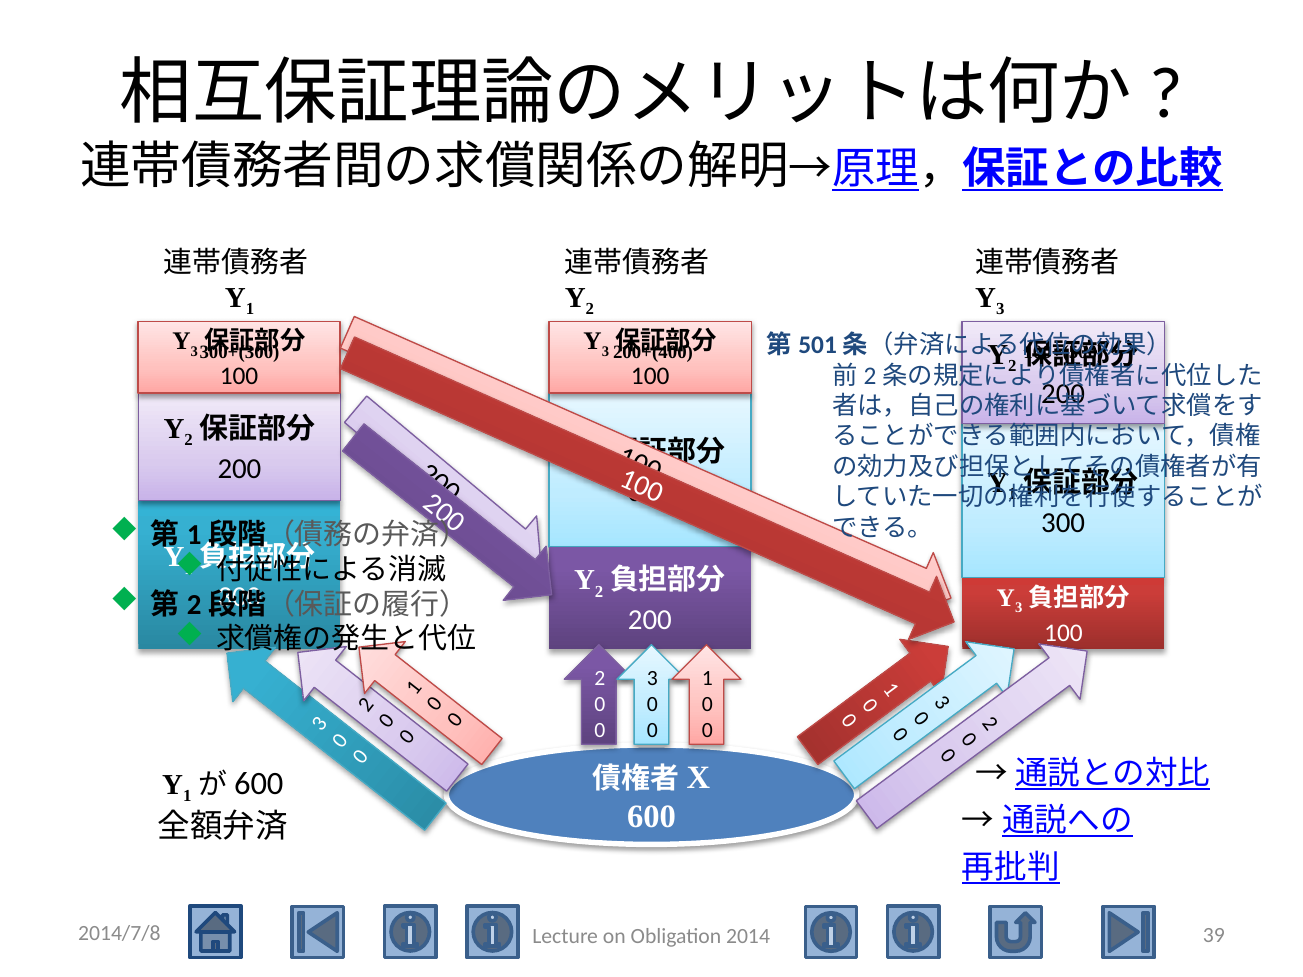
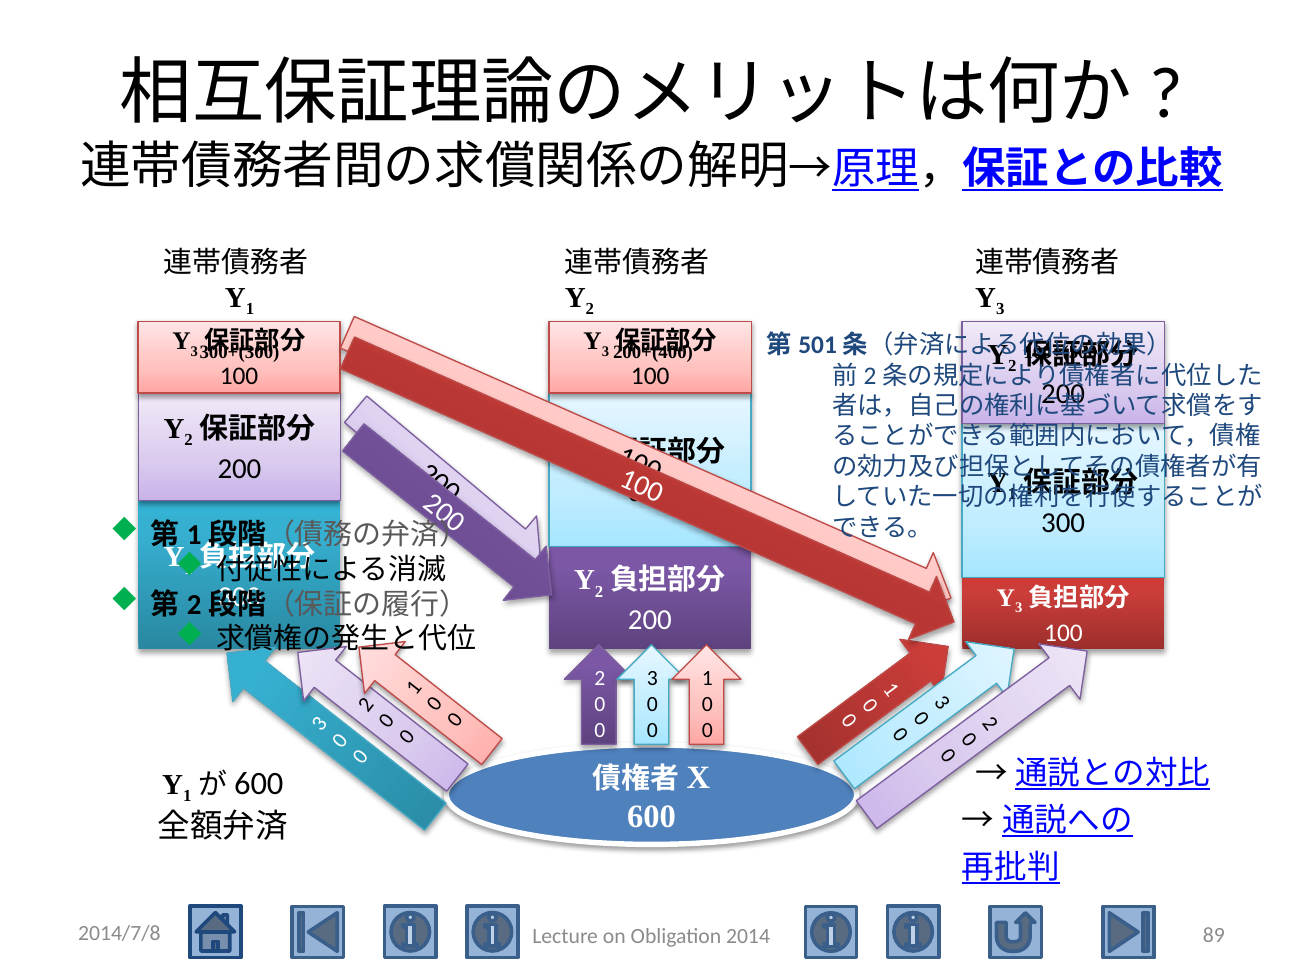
39: 39 -> 89 (1214, 936)
